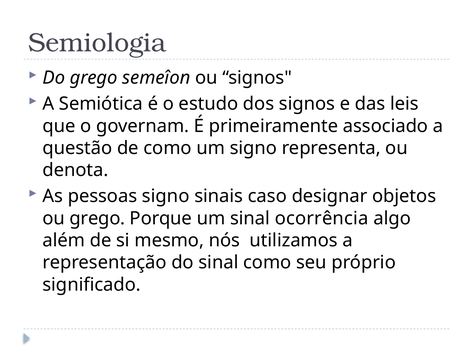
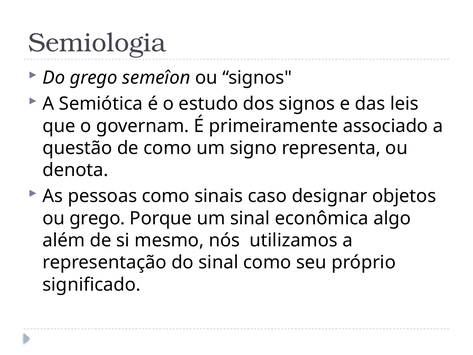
pessoas signo: signo -> como (166, 196)
ocorrência: ocorrência -> econômica (322, 218)
